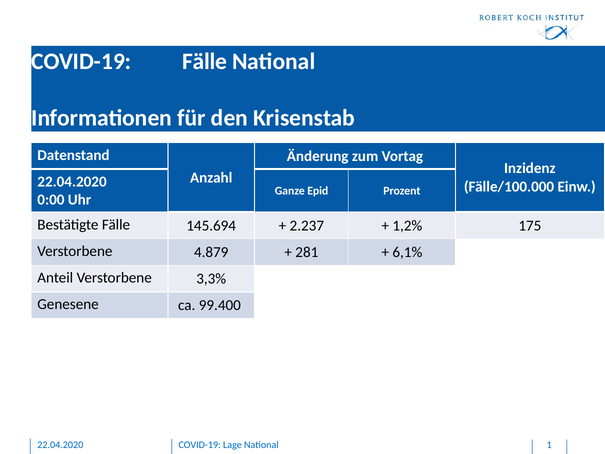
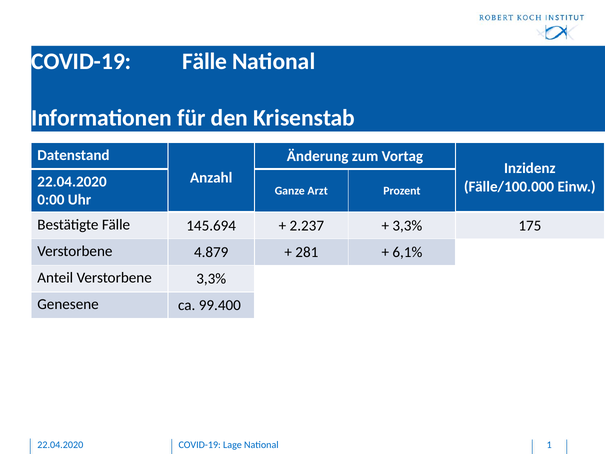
Epid: Epid -> Arzt (318, 191)
1,2%: 1,2% -> 3,3% (407, 225)
